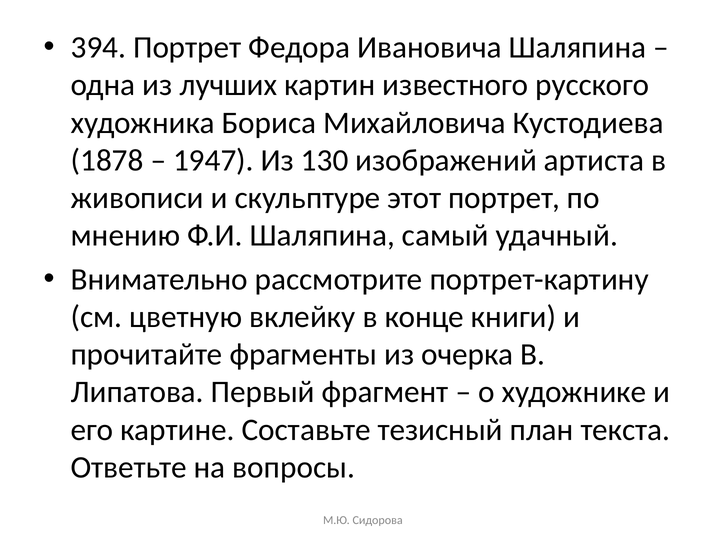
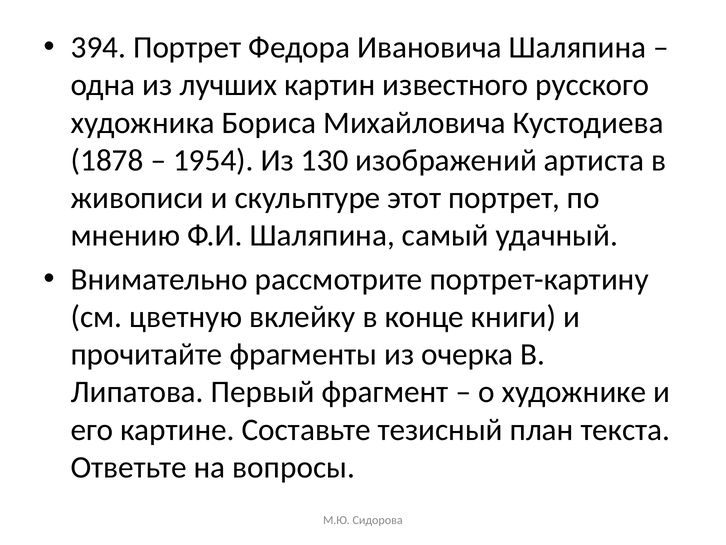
1947: 1947 -> 1954 (213, 160)
